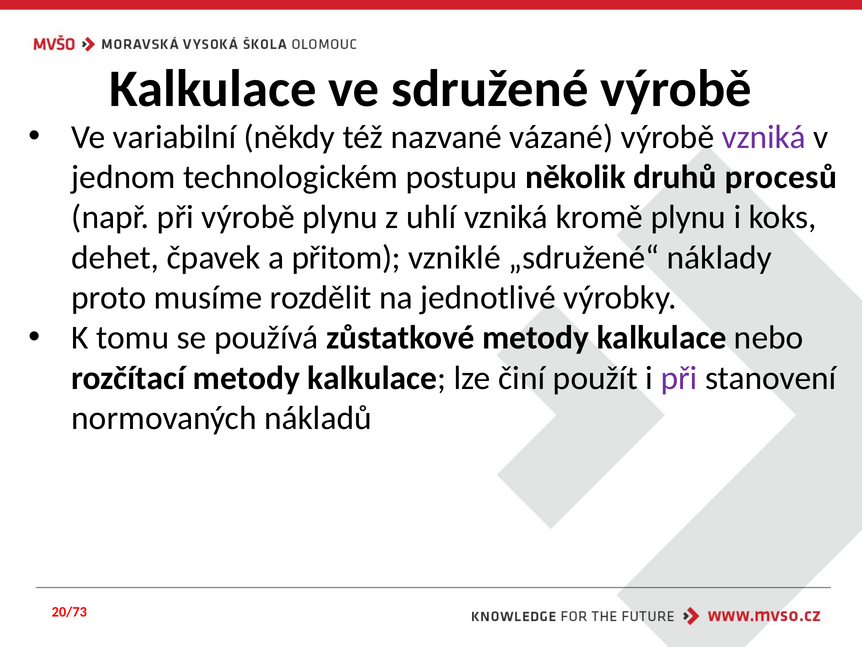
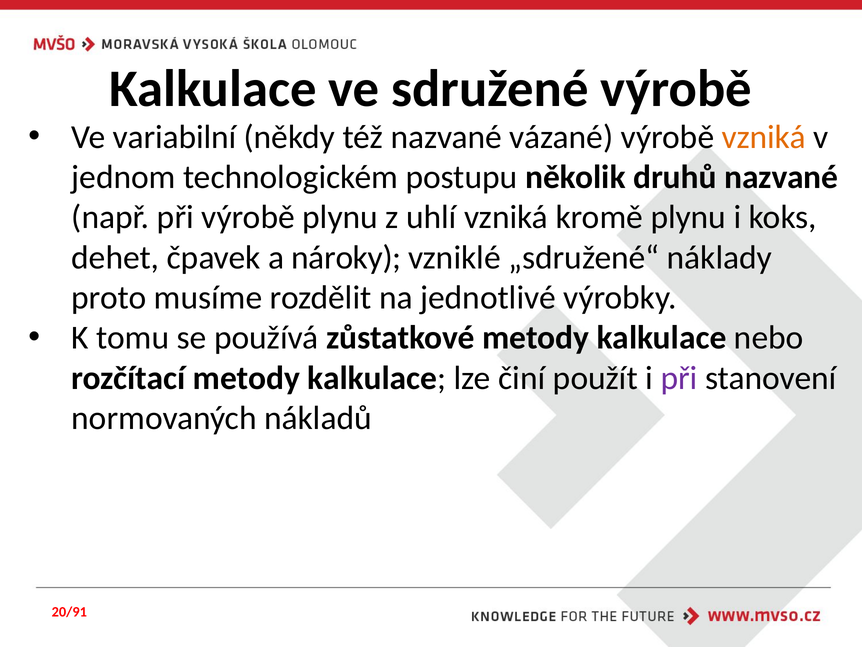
vzniká colour: purple -> orange (764, 137)
druhů procesů: procesů -> nazvané (781, 177)
přitom: přitom -> nároky (346, 257)
20/73: 20/73 -> 20/91 (69, 612)
